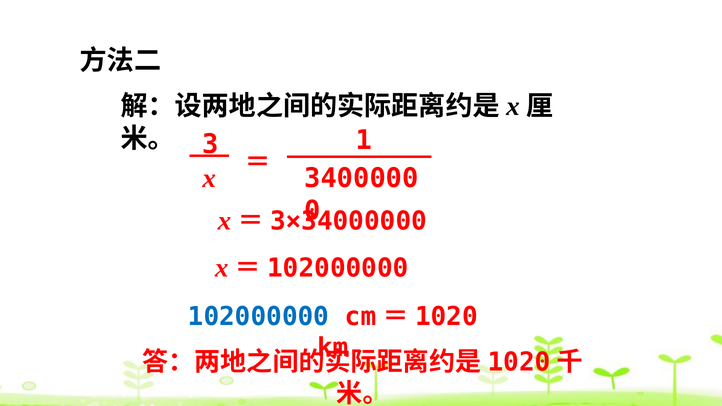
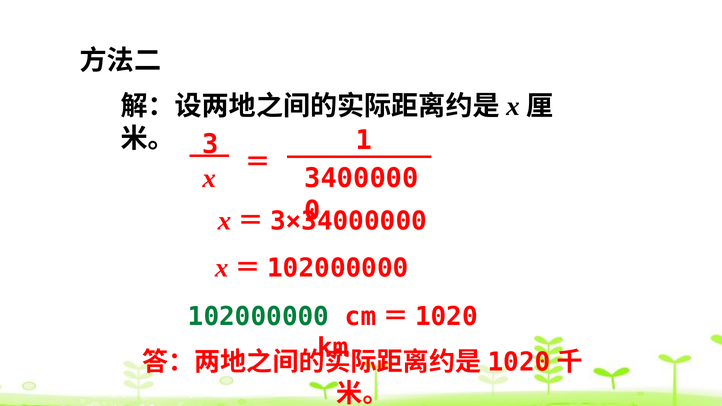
102000000 colour: blue -> green (258, 317)
